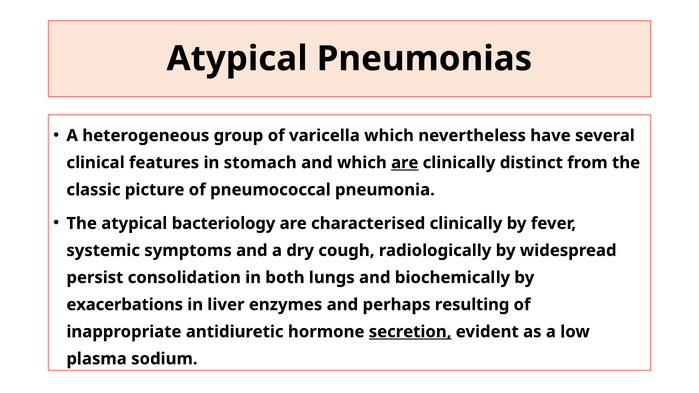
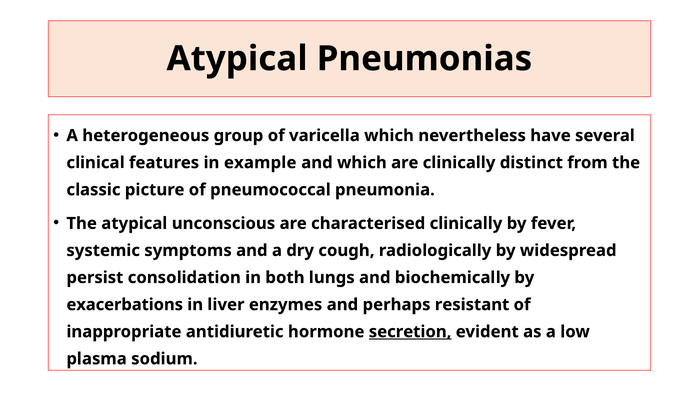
stomach: stomach -> example (260, 163)
are underline: present -> none (405, 163)
bacteriology: bacteriology -> unconscious (223, 223)
resulting: resulting -> resistant (472, 305)
